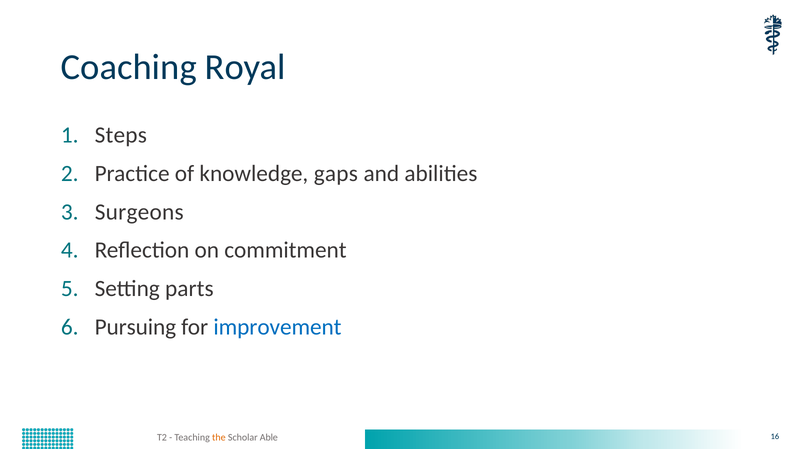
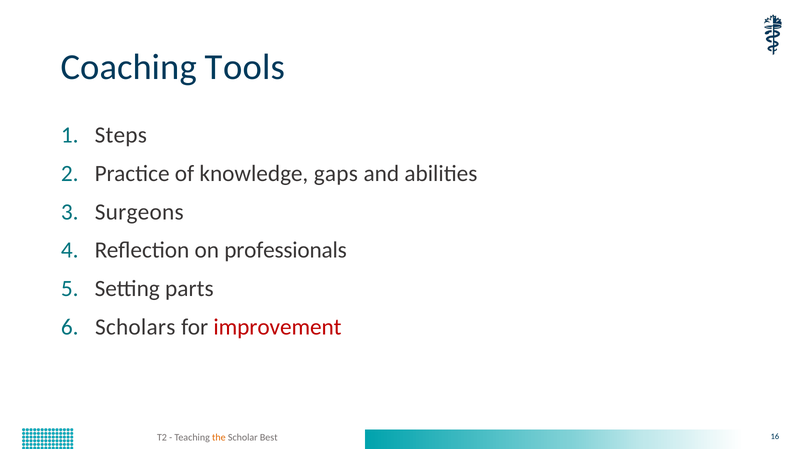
Royal: Royal -> Tools (245, 67)
commitment: commitment -> professionals (286, 251)
Pursuing: Pursuing -> Scholars (135, 327)
improvement colour: blue -> red (277, 327)
Able: Able -> Best (269, 438)
